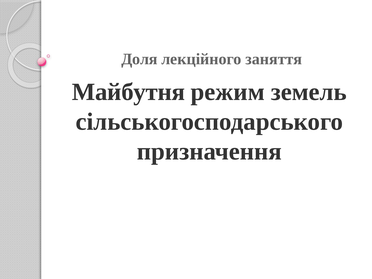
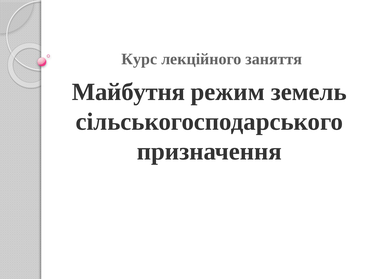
Доля: Доля -> Курс (139, 59)
